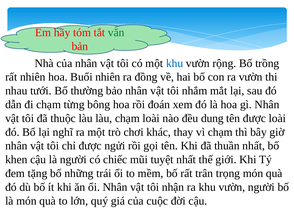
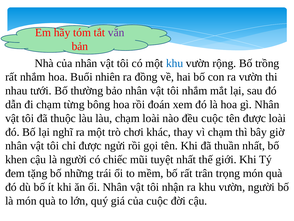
văn colour: green -> purple (116, 33)
rất nhiên: nhiên -> nhắm (33, 77)
đều dung: dung -> cuộc (212, 118)
